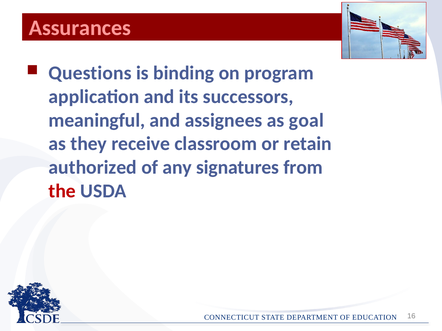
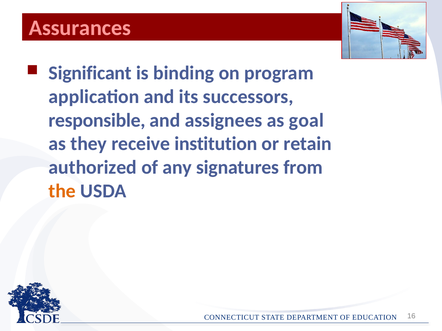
Questions: Questions -> Significant (90, 73)
meaningful: meaningful -> responsible (97, 120)
classroom: classroom -> institution (216, 144)
the colour: red -> orange (62, 191)
